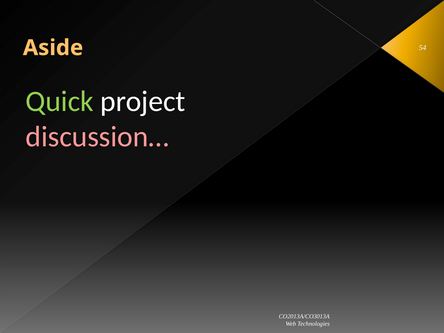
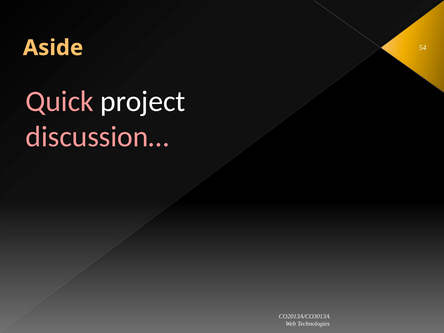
Quick colour: light green -> pink (60, 101)
